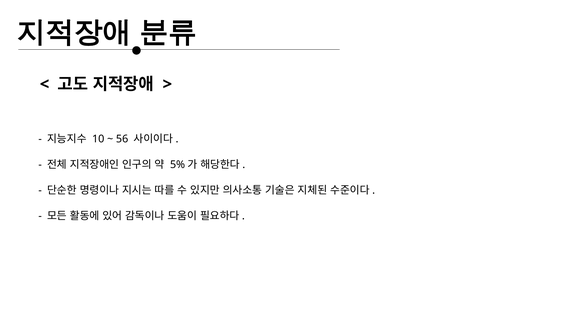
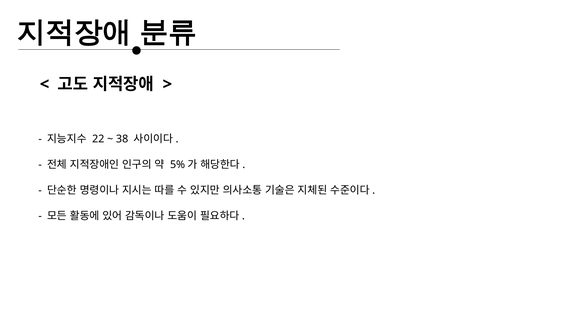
10: 10 -> 22 (98, 139)
56: 56 -> 38 (122, 139)
